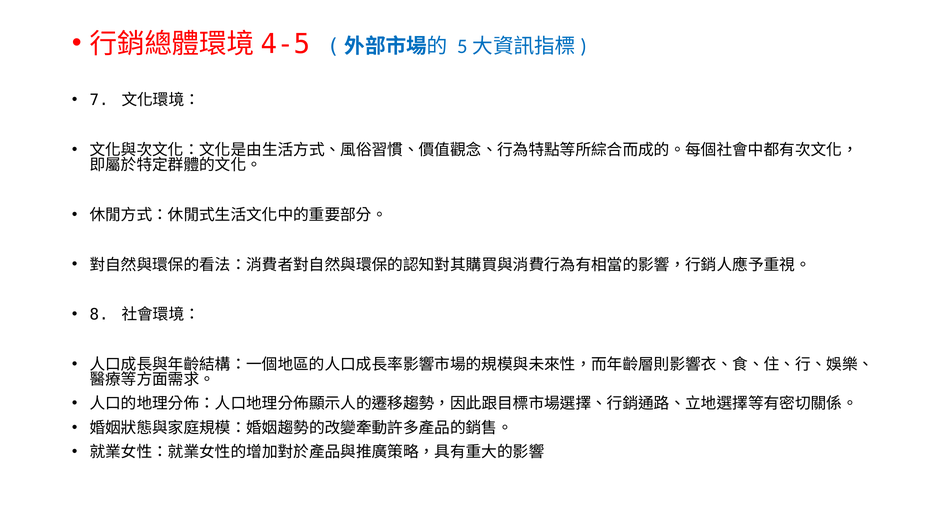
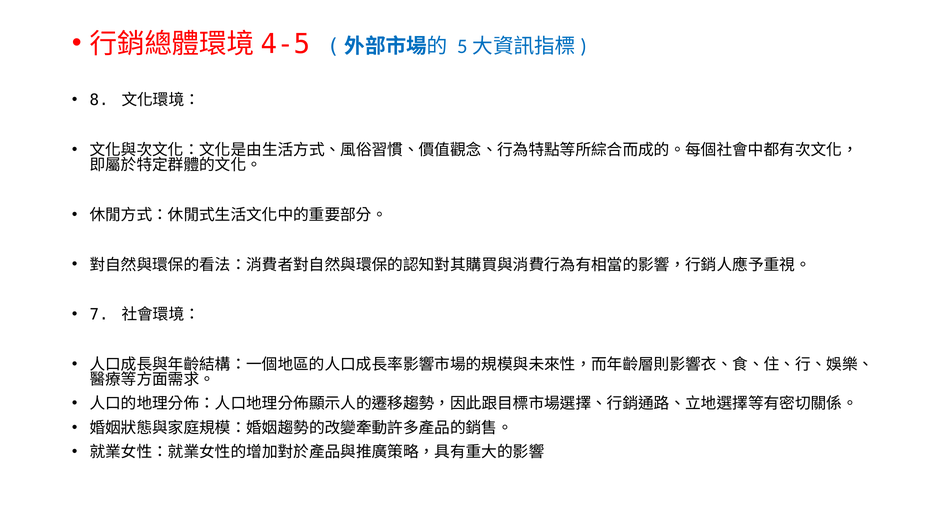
7: 7 -> 8 (99, 100)
8: 8 -> 7 (99, 315)
